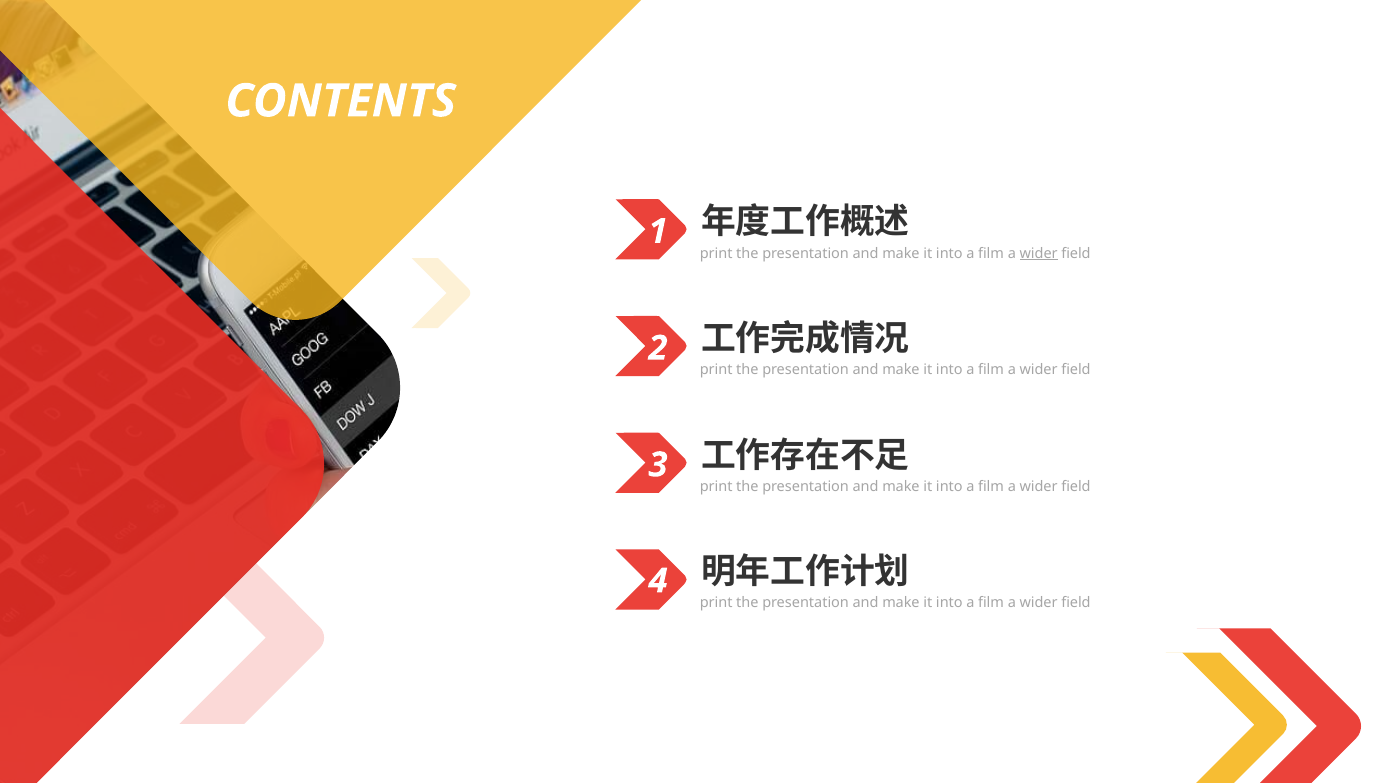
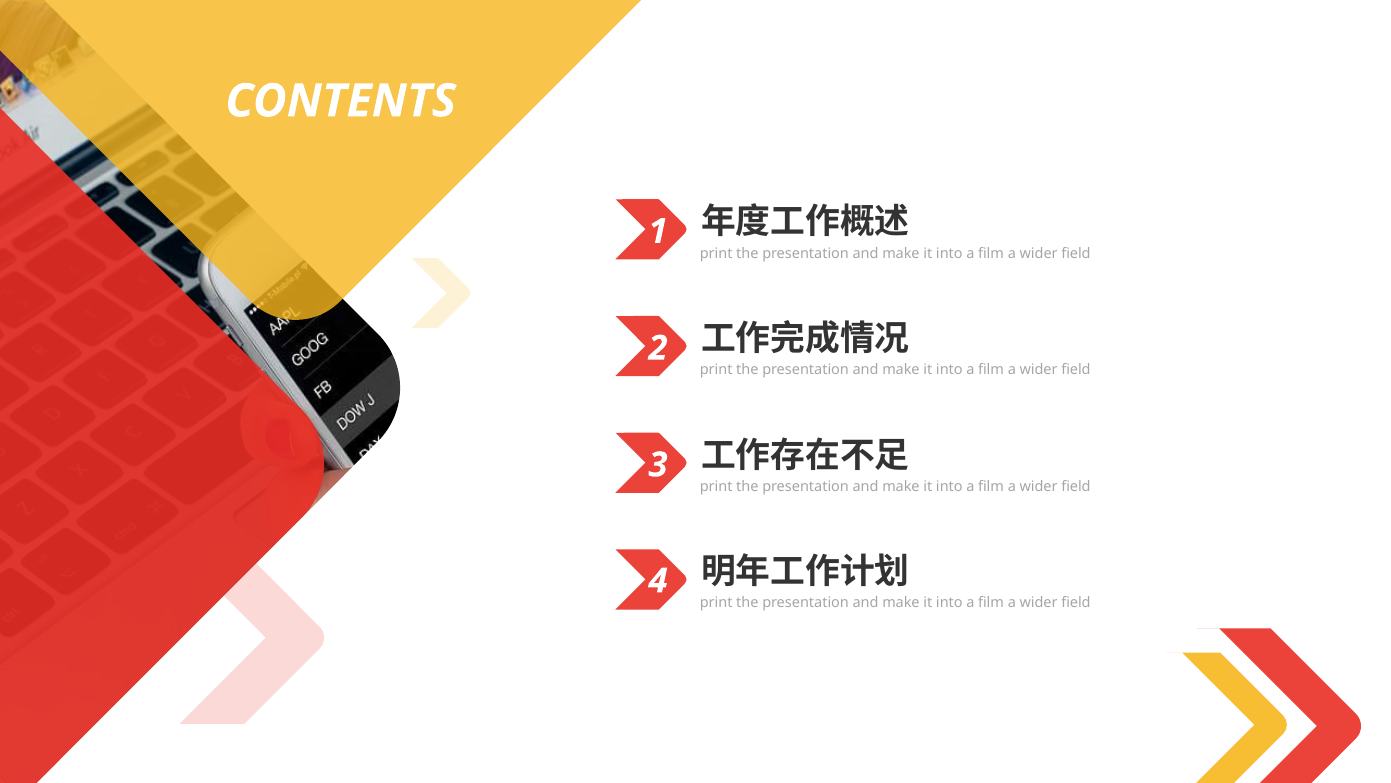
wider underline: present -> none (1039, 253)
